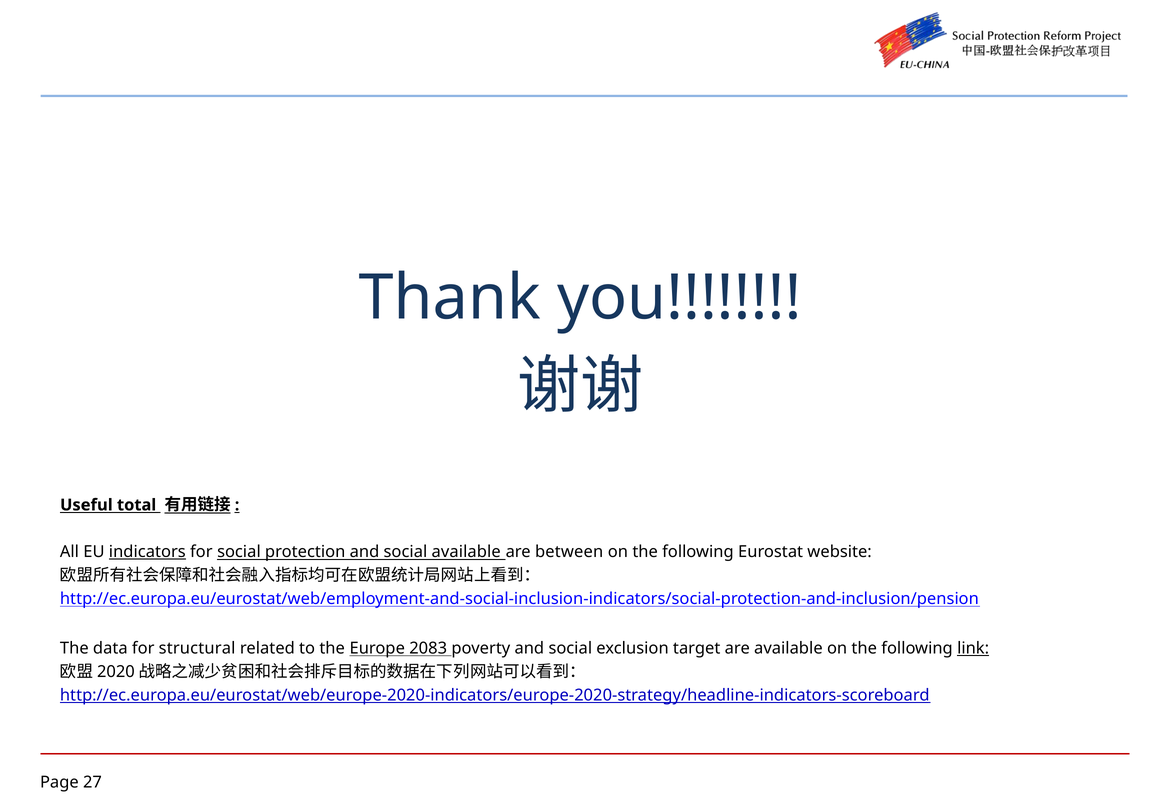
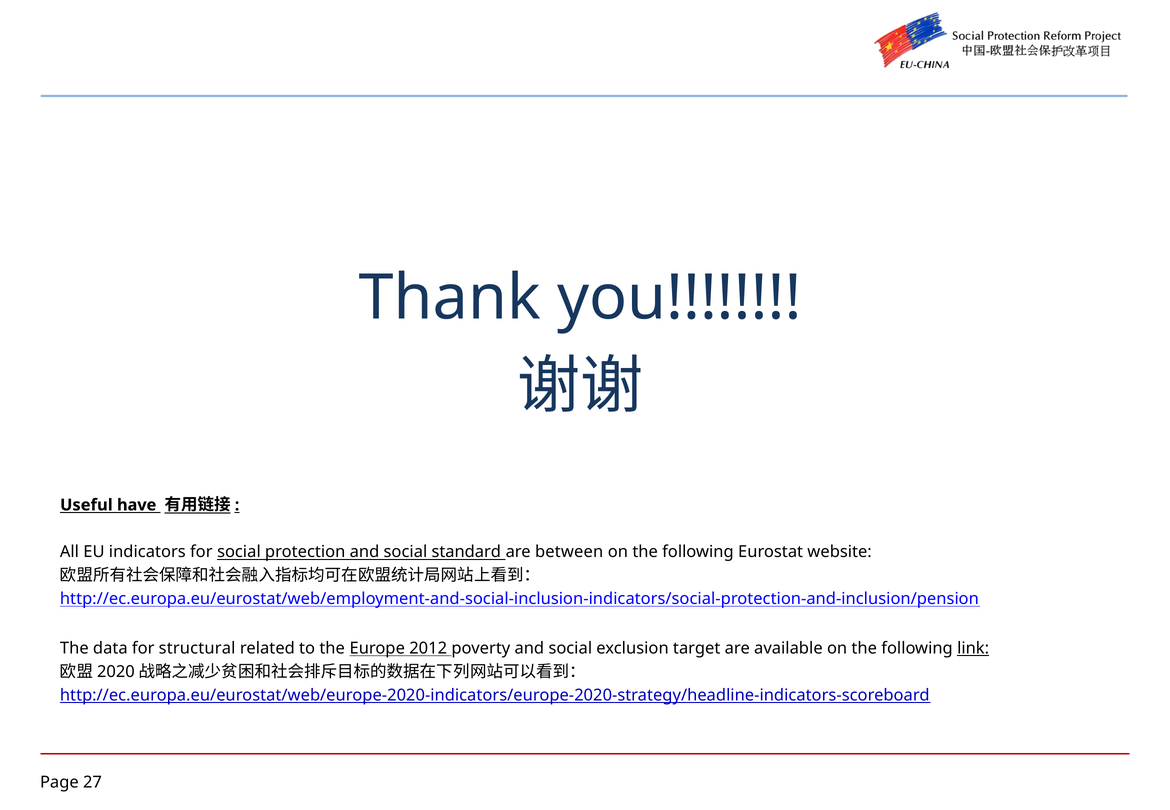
total: total -> have (137, 505)
indicators underline: present -> none (147, 552)
social available: available -> standard (466, 552)
2083: 2083 -> 2012 (428, 648)
